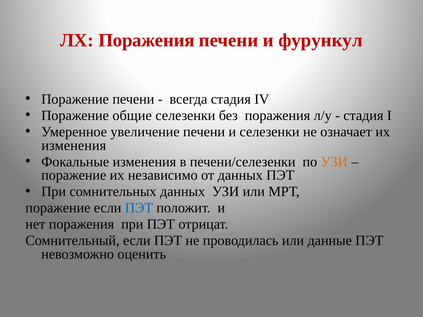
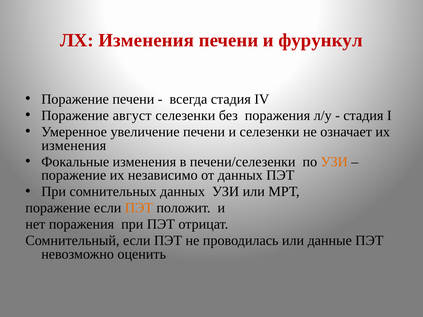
ЛХ Поражения: Поражения -> Изменения (146, 40)
общие: общие -> август (132, 116)
ПЭТ colour: blue -> orange (139, 208)
